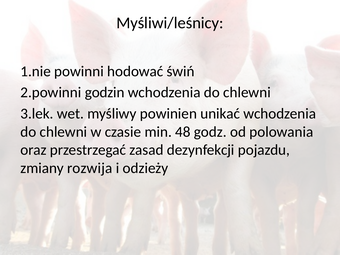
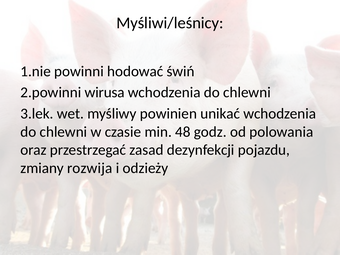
godzin: godzin -> wirusa (105, 92)
